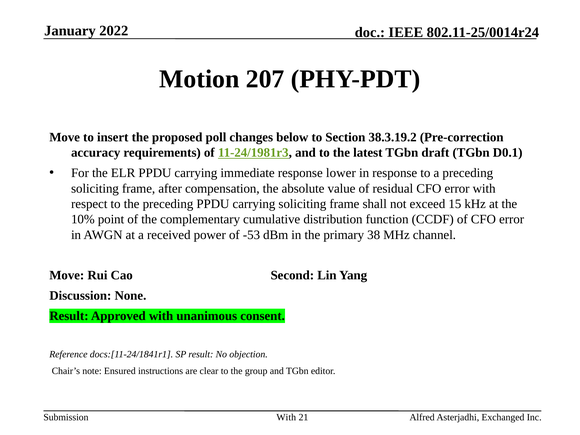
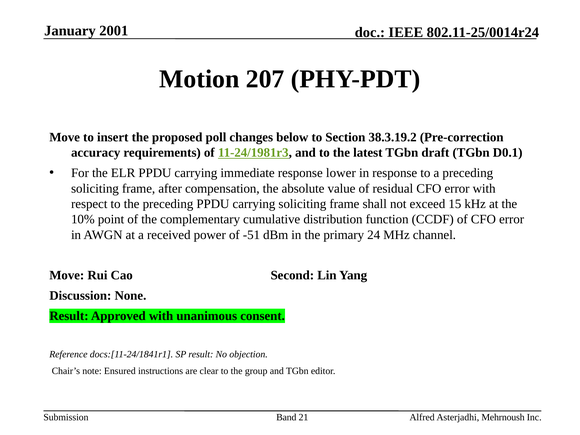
2022: 2022 -> 2001 (114, 31)
-53: -53 -> -51 (251, 235)
38: 38 -> 24 (374, 235)
With: With -> Band (286, 417)
Exchanged: Exchanged -> Mehrnoush (503, 417)
